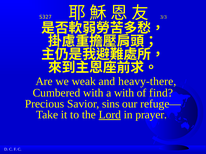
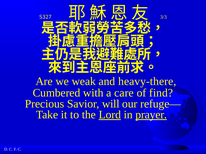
a with: with -> care (124, 93)
sins: sins -> will (111, 104)
prayer underline: none -> present (151, 115)
